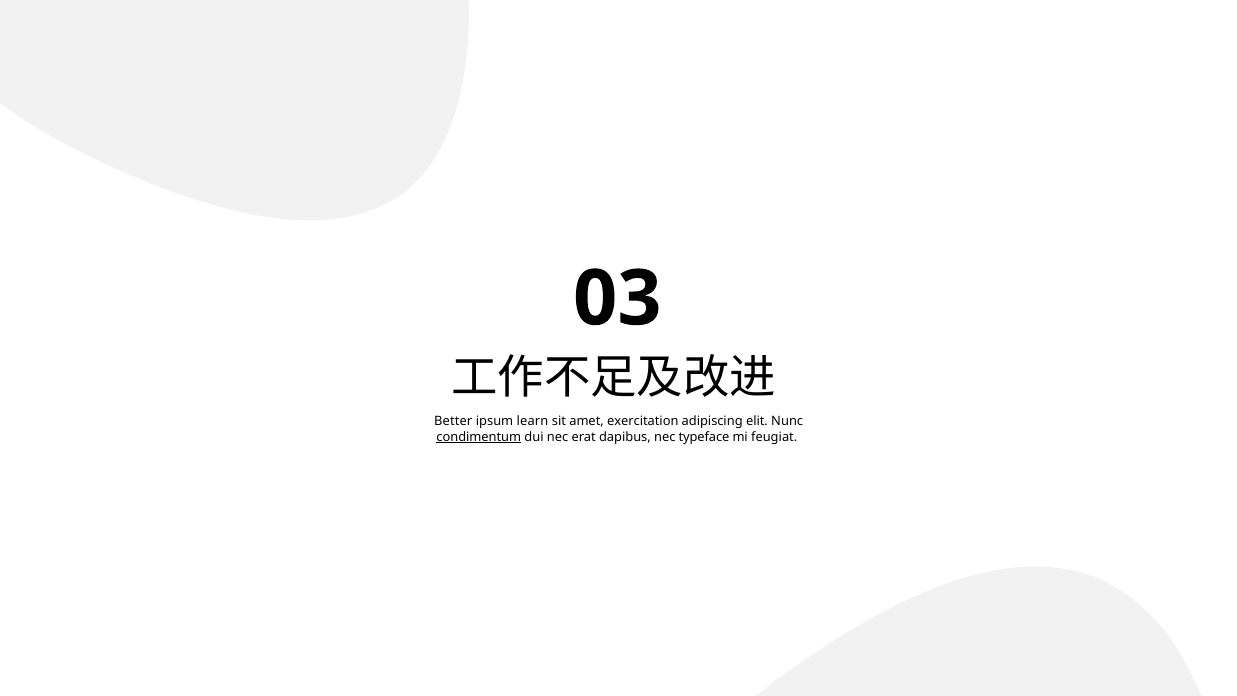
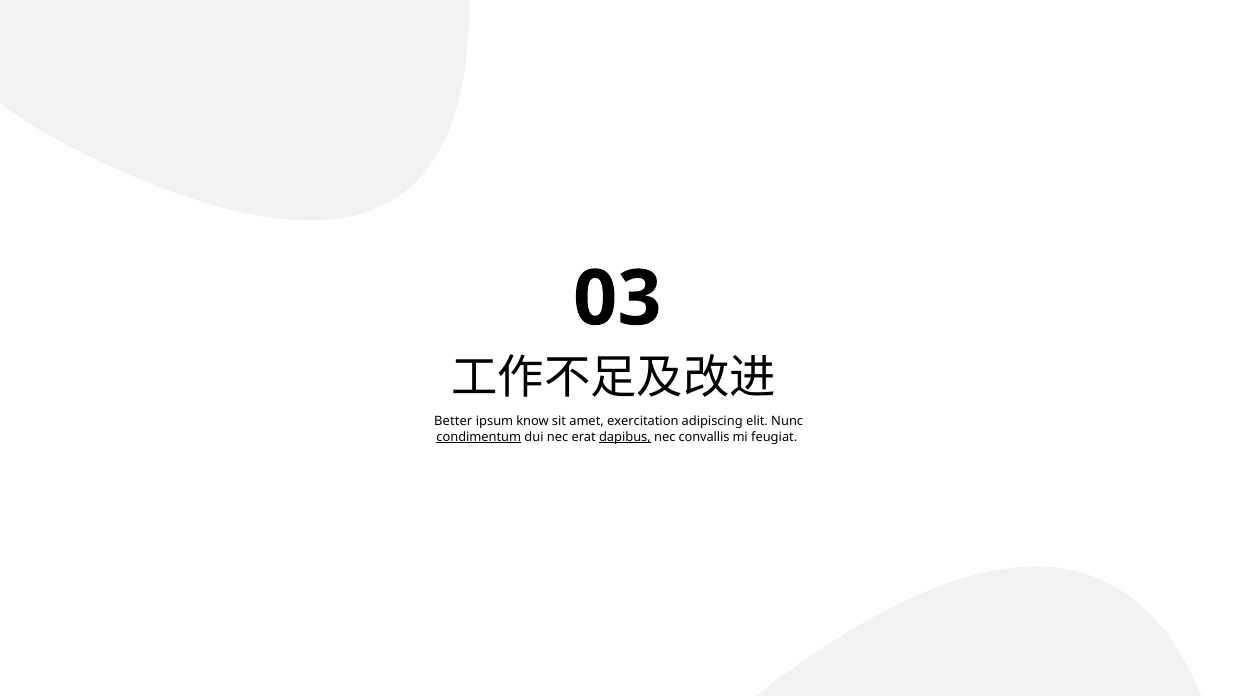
learn: learn -> know (533, 421)
dapibus underline: none -> present (625, 437)
typeface: typeface -> convallis (704, 437)
